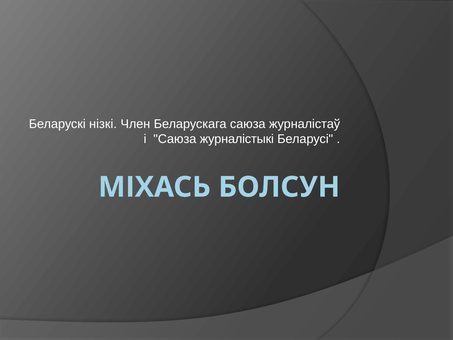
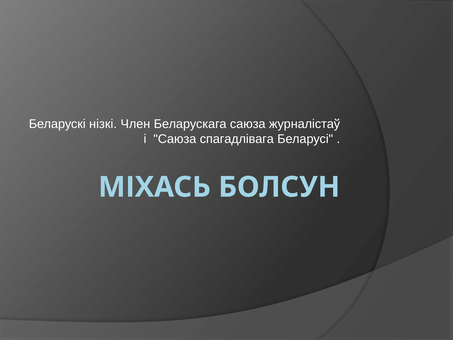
журналістыкі: журналістыкі -> спагадлівага (237, 139)
